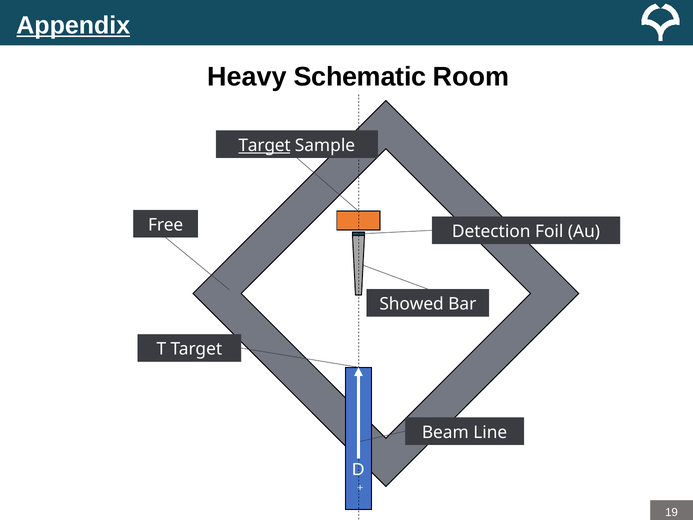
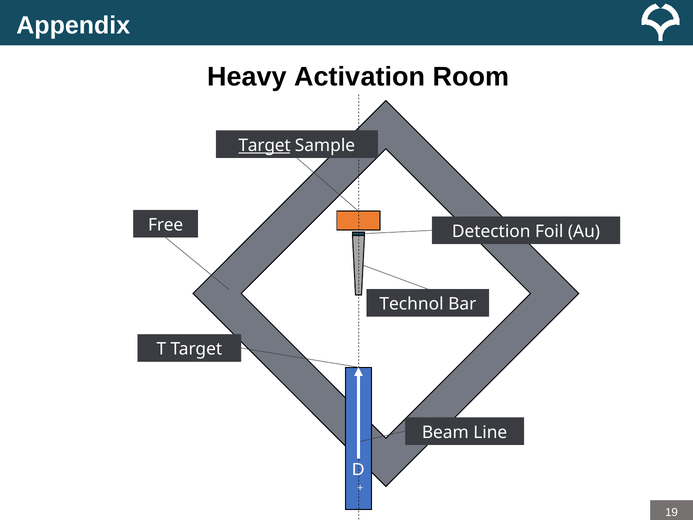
Appendix underline: present -> none (73, 25)
Schematic: Schematic -> Activation (360, 77)
Showed: Showed -> Technol (412, 304)
